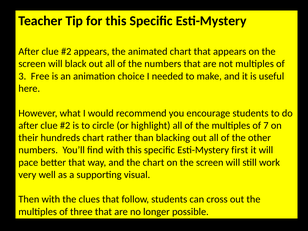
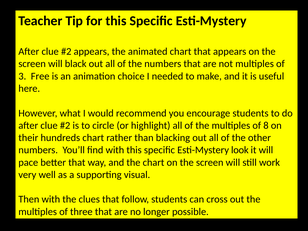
7: 7 -> 8 (266, 125)
first: first -> look (240, 150)
